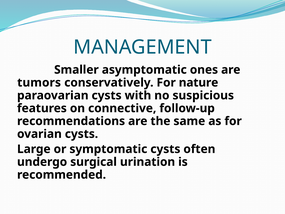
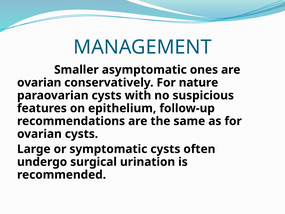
tumors: tumors -> ovarian (39, 83)
connective: connective -> epithelium (122, 108)
